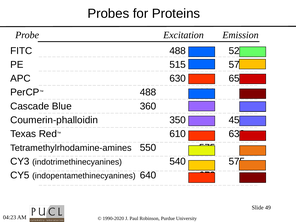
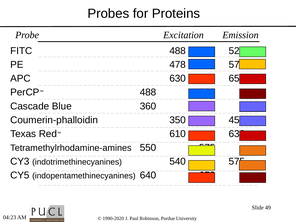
515: 515 -> 478 (178, 65)
